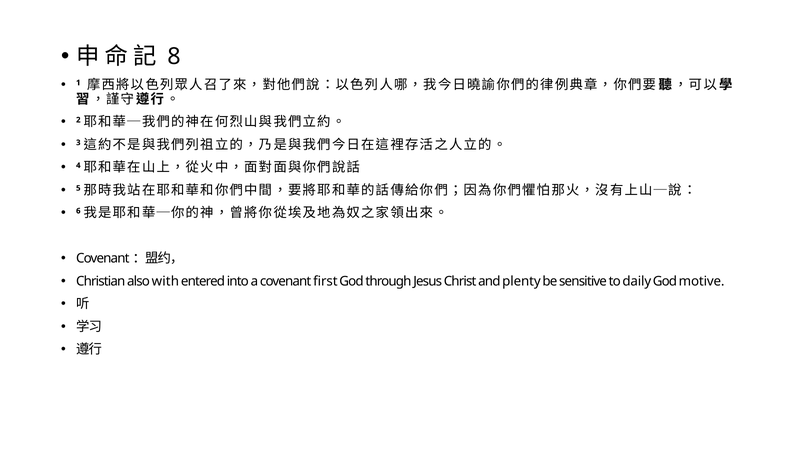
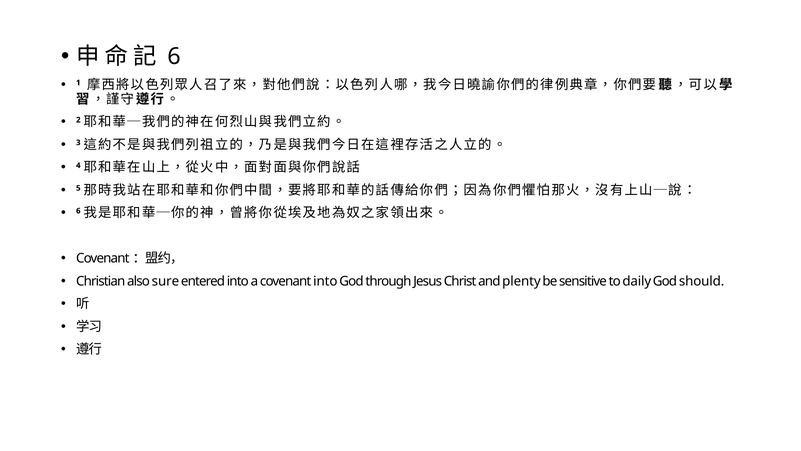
8: 8 -> 6 (174, 57)
with: with -> sure (165, 281)
covenant first: first -> into (325, 281)
motive: motive -> should (702, 281)
